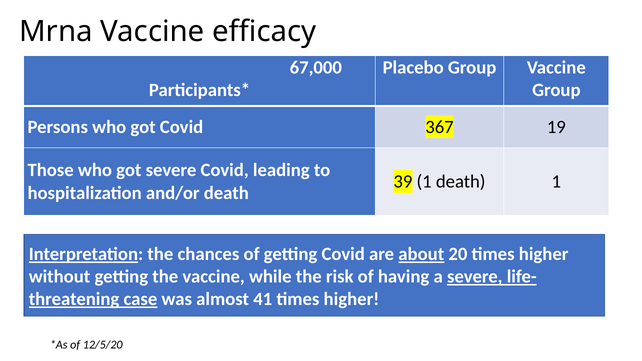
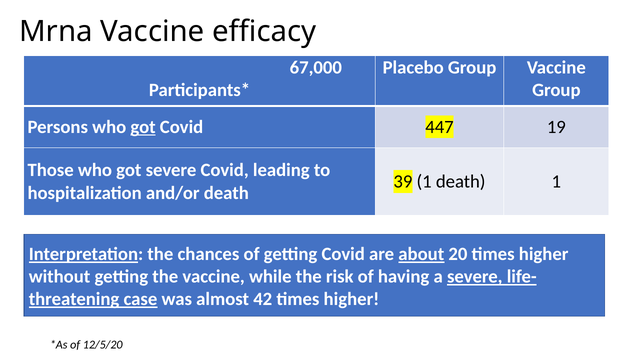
got underline: none -> present (143, 127)
367: 367 -> 447 (439, 127)
41: 41 -> 42 (263, 299)
